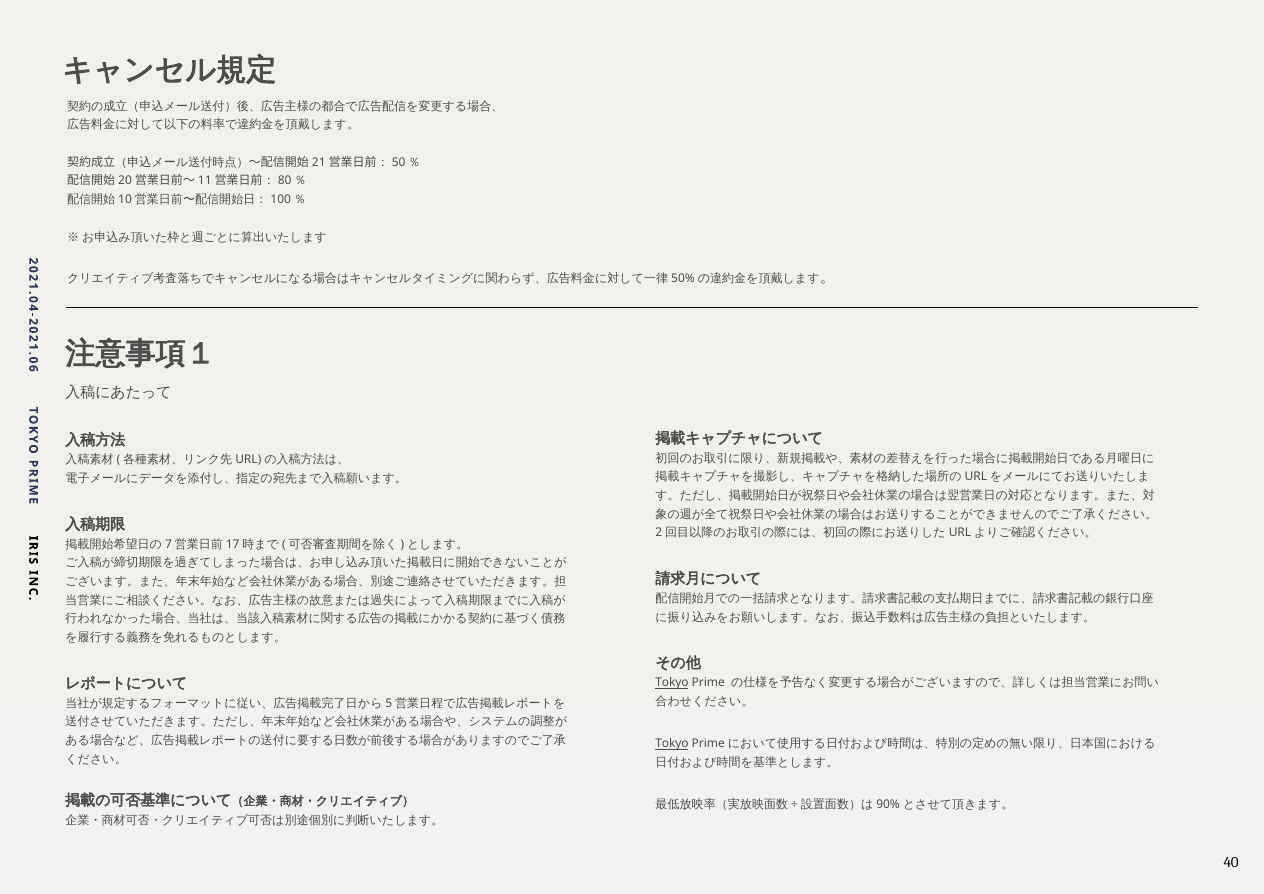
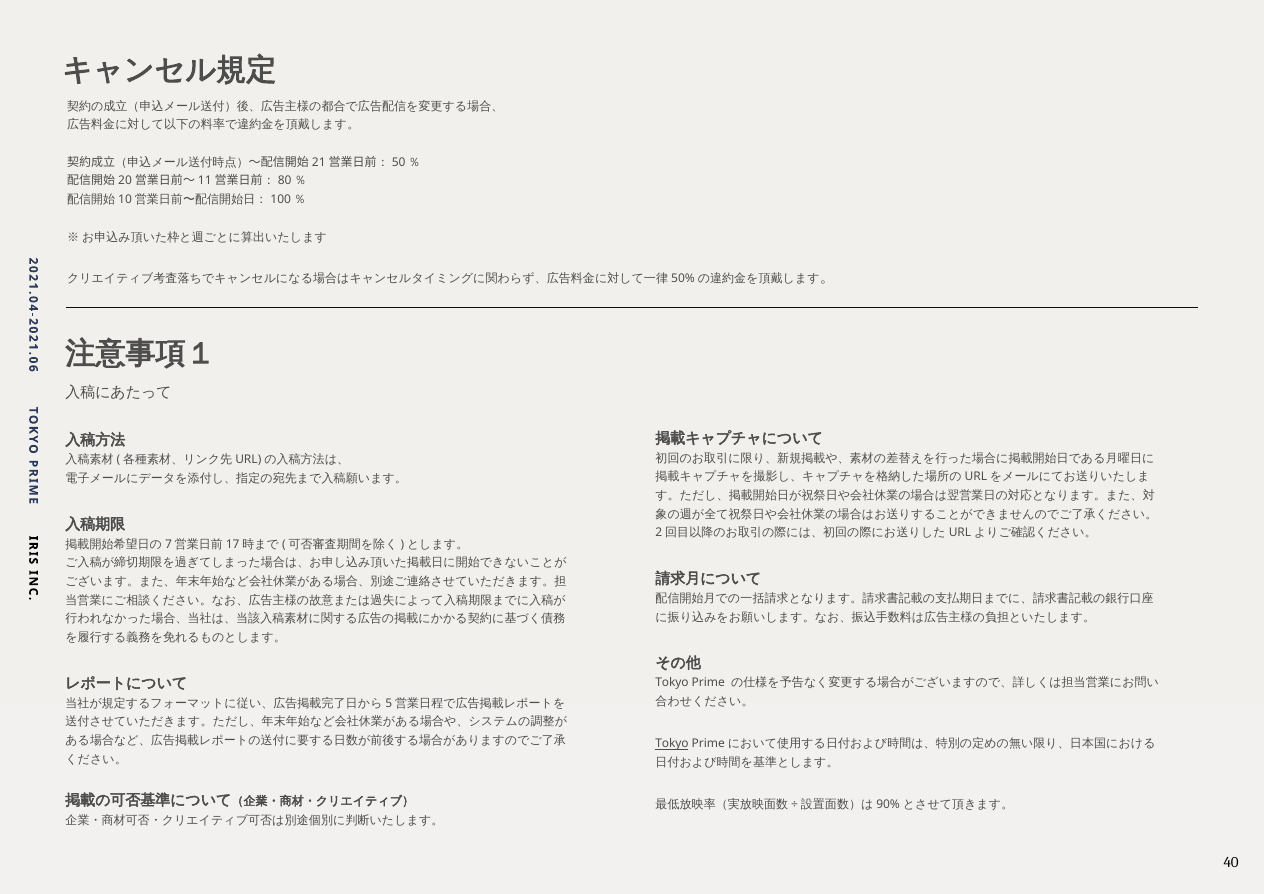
Tokyo underline: present -> none (672, 683)
